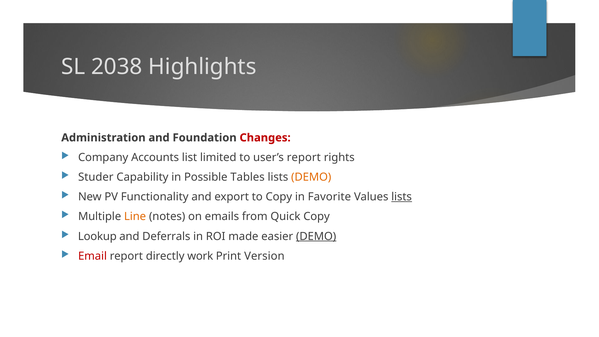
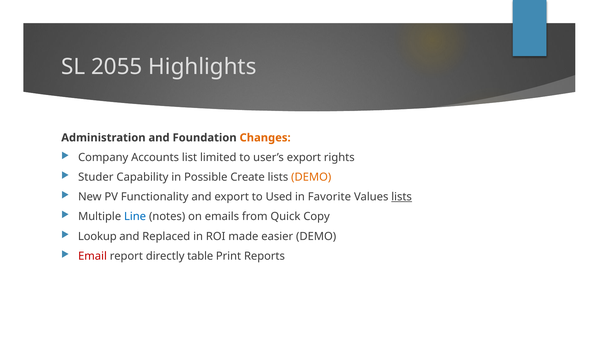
2038: 2038 -> 2055 (117, 67)
Changes colour: red -> orange (265, 138)
user’s report: report -> export (304, 157)
Tables: Tables -> Create (248, 177)
to Copy: Copy -> Used (279, 197)
Line colour: orange -> blue (135, 217)
Deferrals: Deferrals -> Replaced (166, 236)
DEMO underline: present -> none (316, 236)
work: work -> table (200, 256)
Version: Version -> Reports (264, 256)
